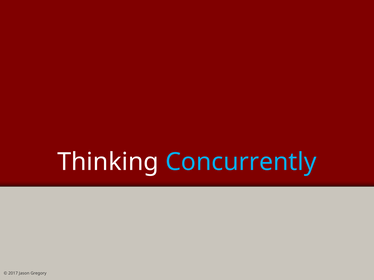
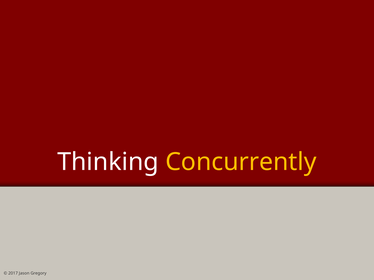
Concurrently colour: light blue -> yellow (241, 162)
